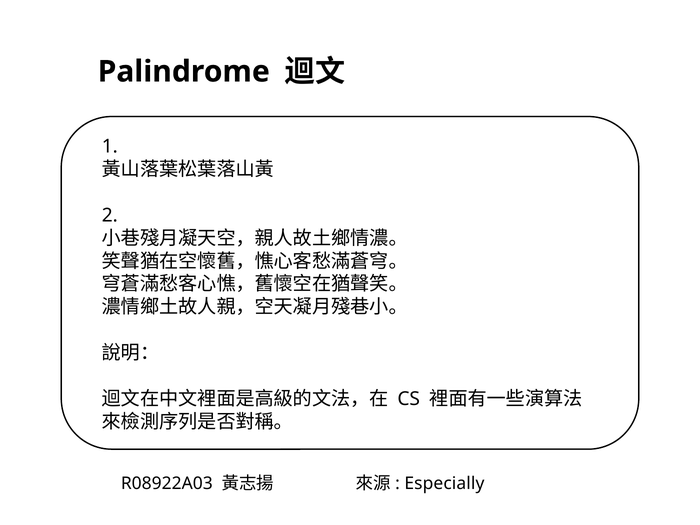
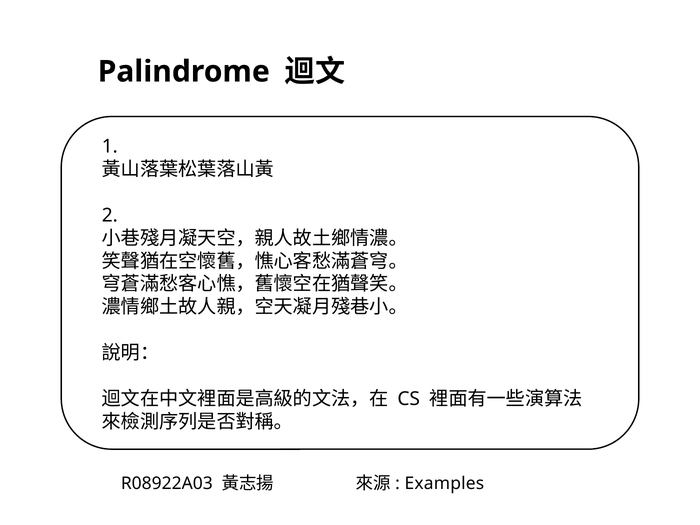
Especially: Especially -> Examples (444, 483)
